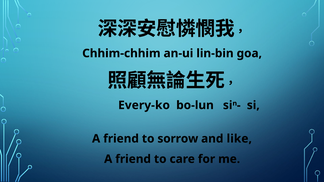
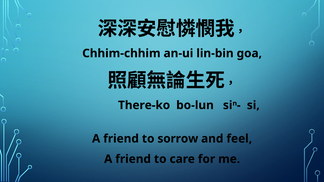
Every-ko: Every-ko -> There-ko (144, 105)
like: like -> feel (239, 139)
